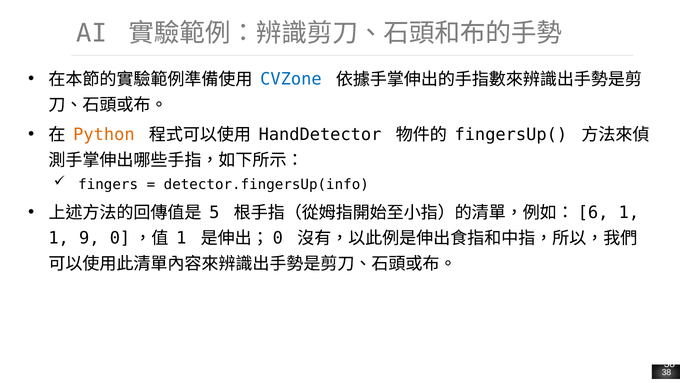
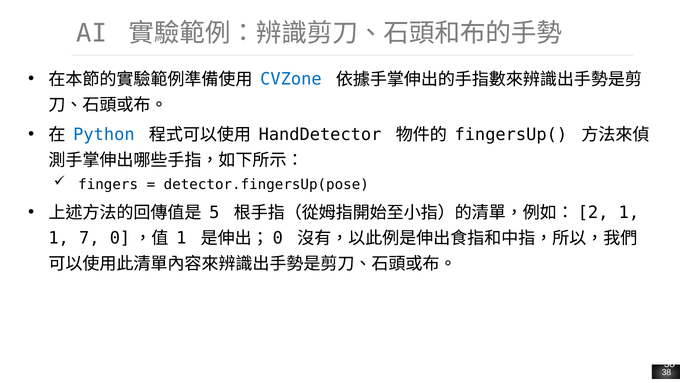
Python colour: orange -> blue (104, 134)
detector.fingersUp(info: detector.fingersUp(info -> detector.fingersUp(pose (266, 184)
6: 6 -> 2 (593, 212)
9: 9 -> 7 (89, 238)
